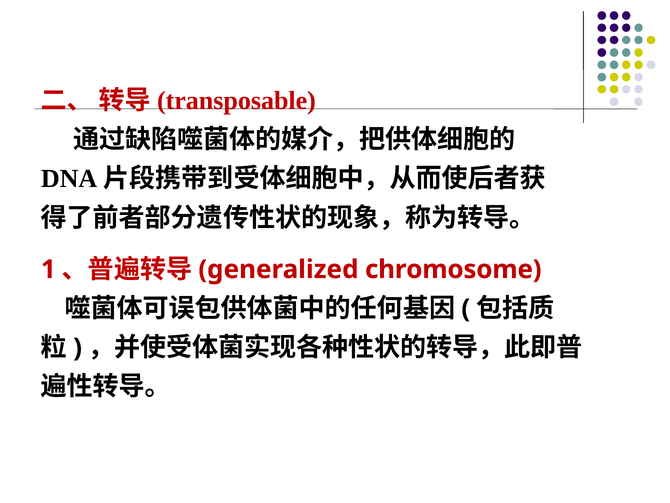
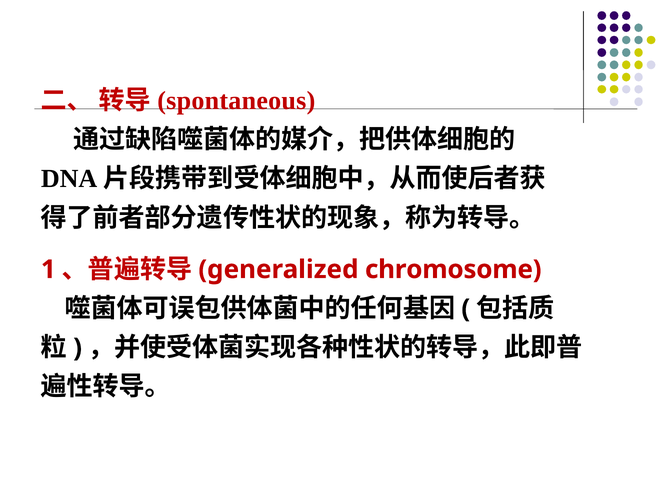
transposable: transposable -> spontaneous (236, 100)
